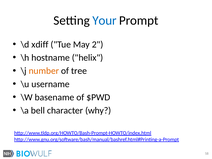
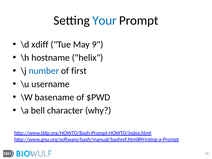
2: 2 -> 9 (98, 44)
number colour: orange -> blue (44, 71)
tree: tree -> first (79, 71)
